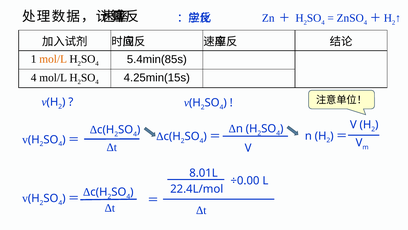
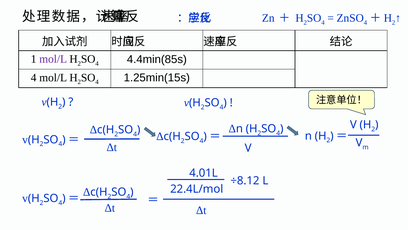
mol/L colour: orange -> purple (53, 59)
5.4min(85s: 5.4min(85s -> 4.4min(85s (157, 59)
4.25min(15s: 4.25min(15s -> 1.25min(15s (157, 78)
8.01L: 8.01L -> 4.01L (204, 173)
÷0.00: ÷0.00 -> ÷8.12 (245, 180)
